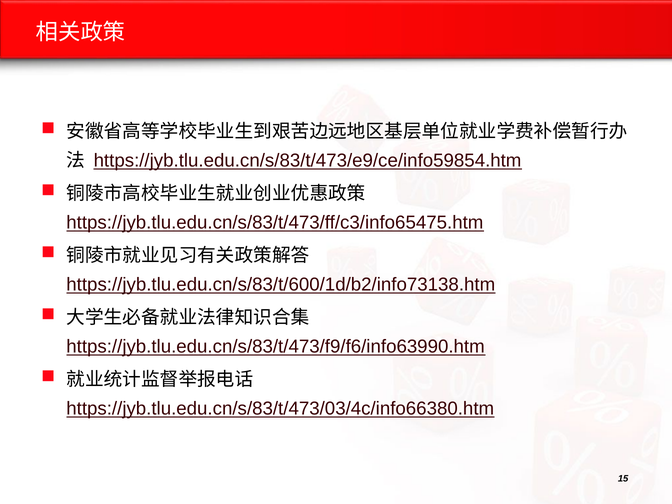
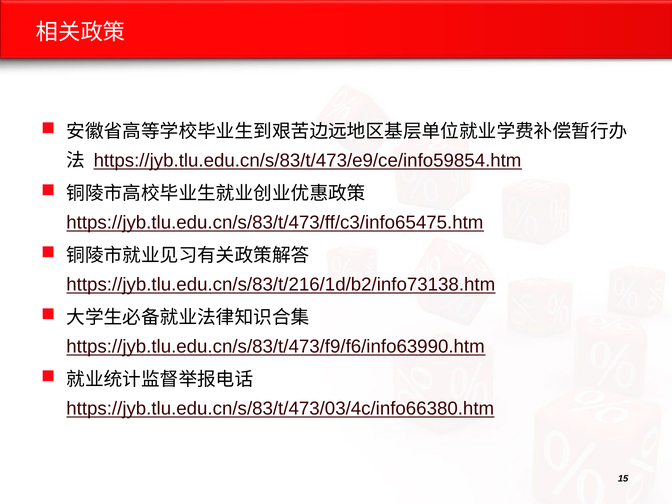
https://jyb.tlu.edu.cn/s/83/t/600/1d/b2/info73138.htm: https://jyb.tlu.edu.cn/s/83/t/600/1d/b2/info73138.htm -> https://jyb.tlu.edu.cn/s/83/t/216/1d/b2/info73138.htm (281, 285)
